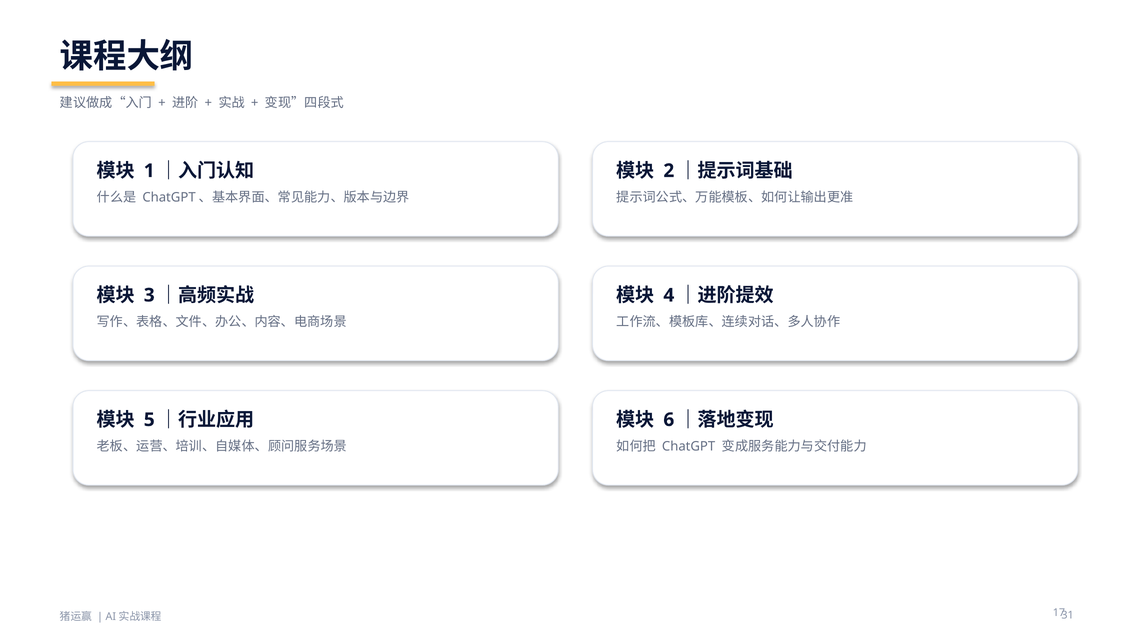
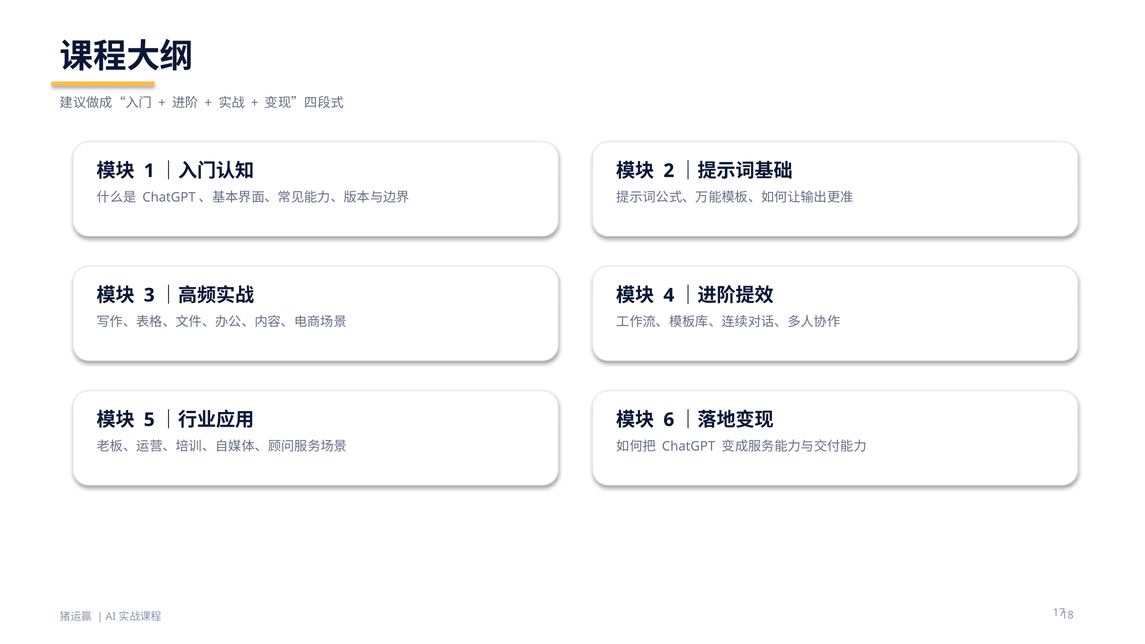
31: 31 -> 18 (1068, 615)
